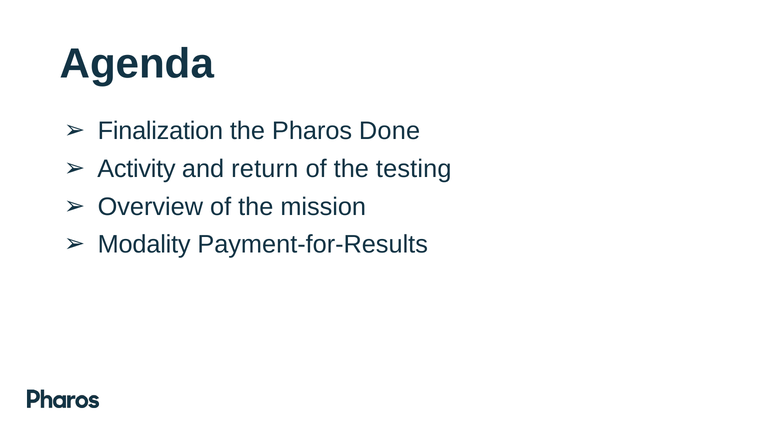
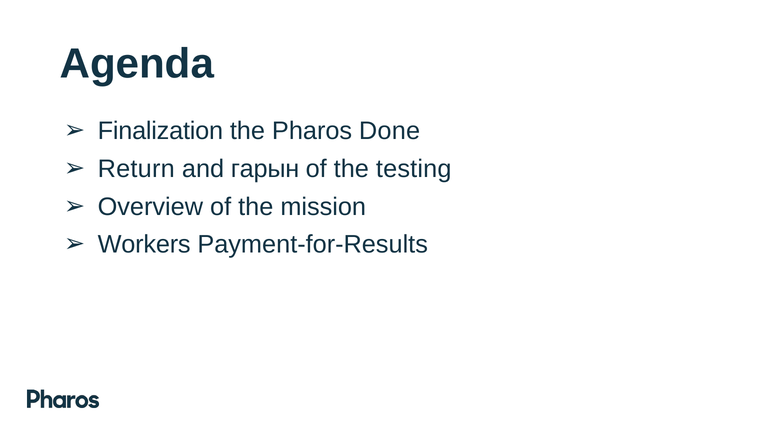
Activity: Activity -> Return (136, 169)
return: return -> гарын (265, 169)
Modality: Modality -> Workers (144, 245)
